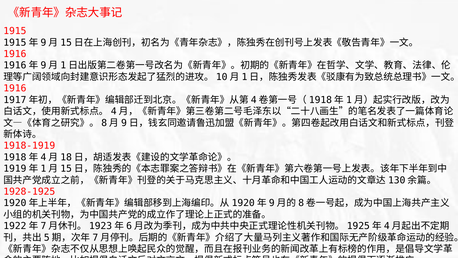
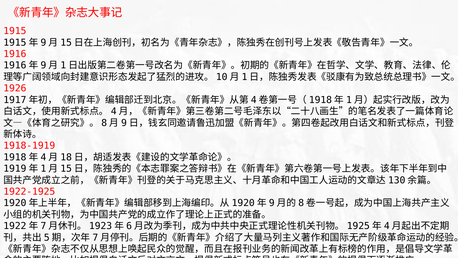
1916: 1916 -> 1926 (15, 88)
1928-1925: 1928-1925 -> 1922-1925 (29, 191)
